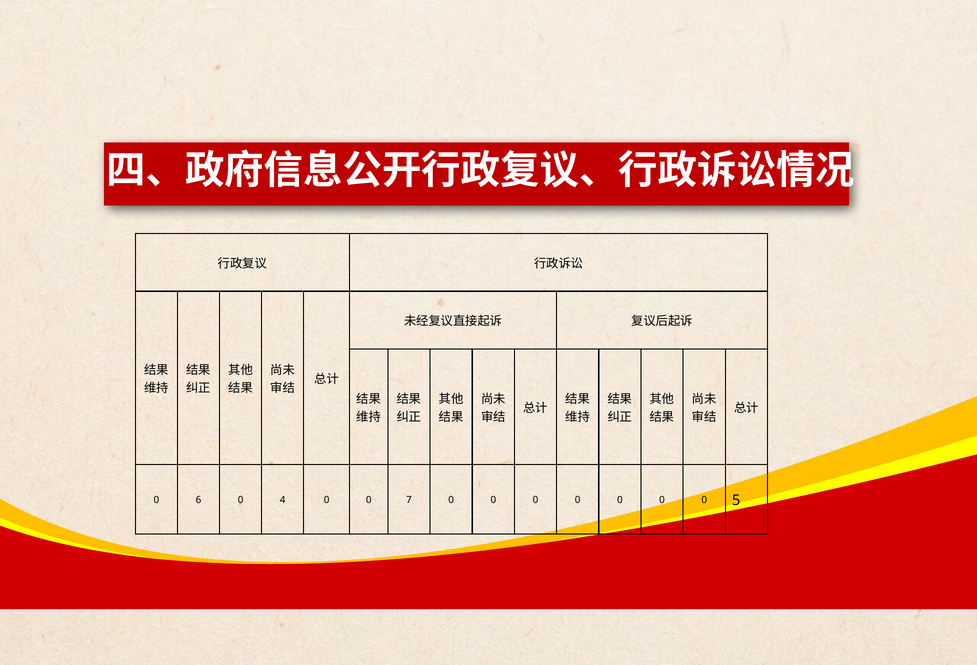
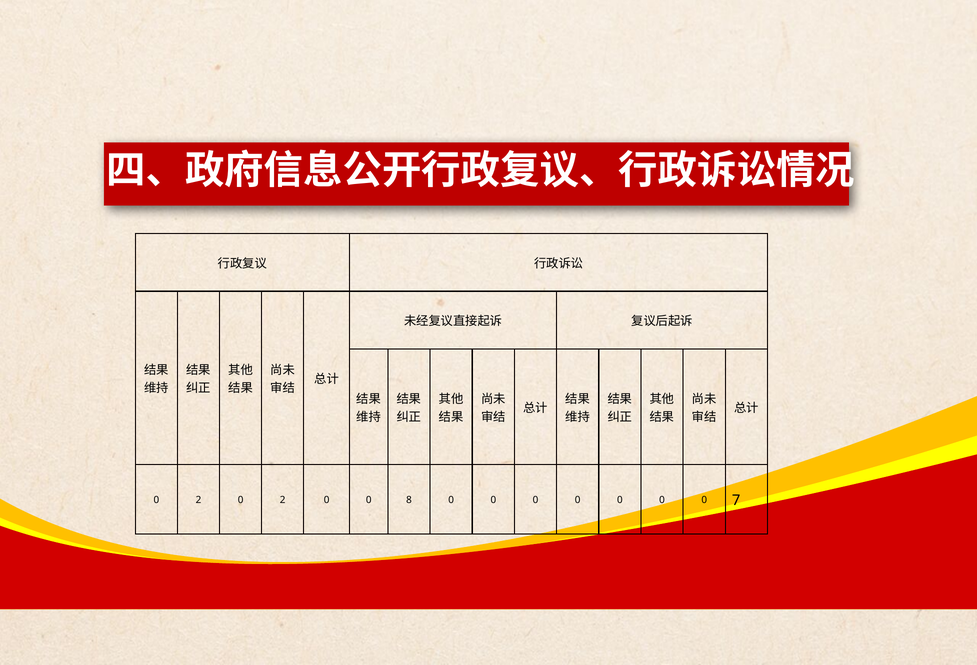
6: 6 -> 2 (198, 500)
4: 4 -> 2 (283, 500)
7: 7 -> 8 (409, 500)
5: 5 -> 7 (736, 500)
